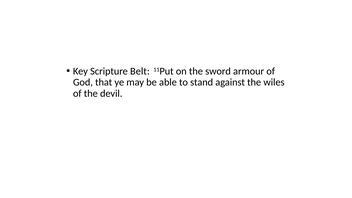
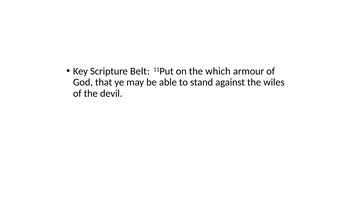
sword: sword -> which (218, 71)
